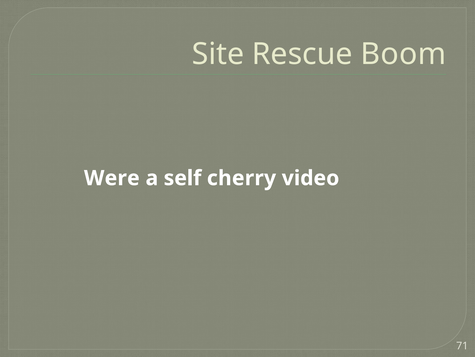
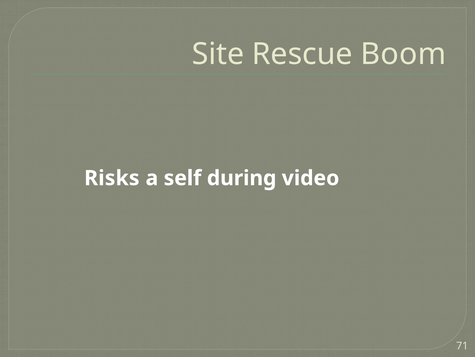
Were: Were -> Risks (112, 178)
cherry: cherry -> during (242, 178)
